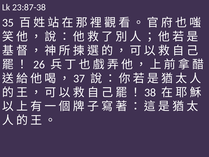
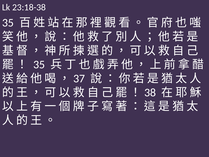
23:87-38: 23:87-38 -> 23:18-38 (29, 7)
26: 26 -> 35 (39, 65)
